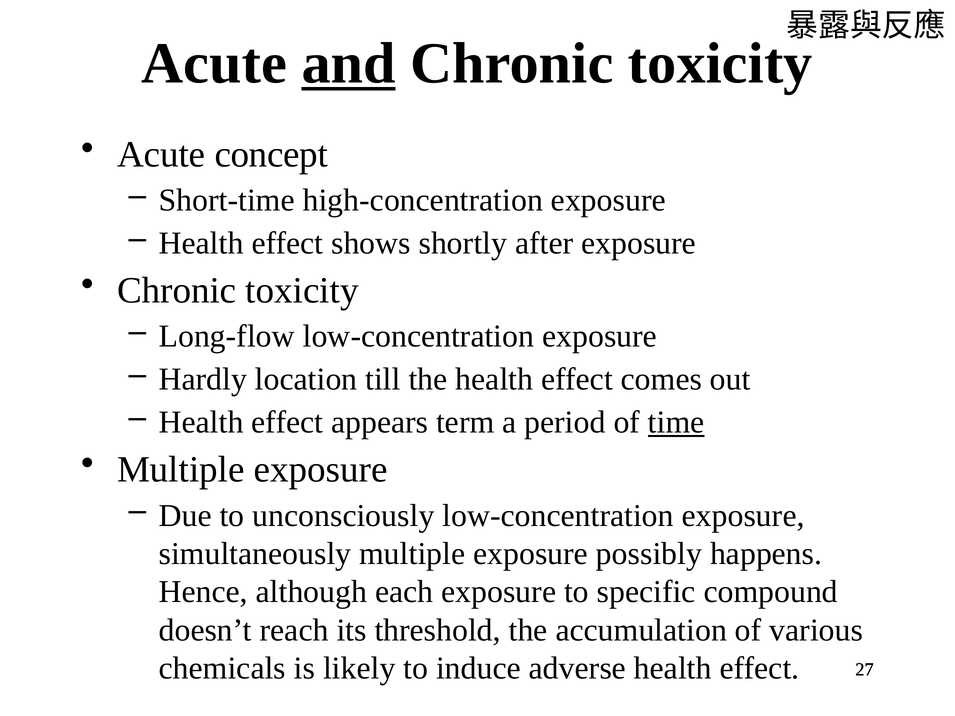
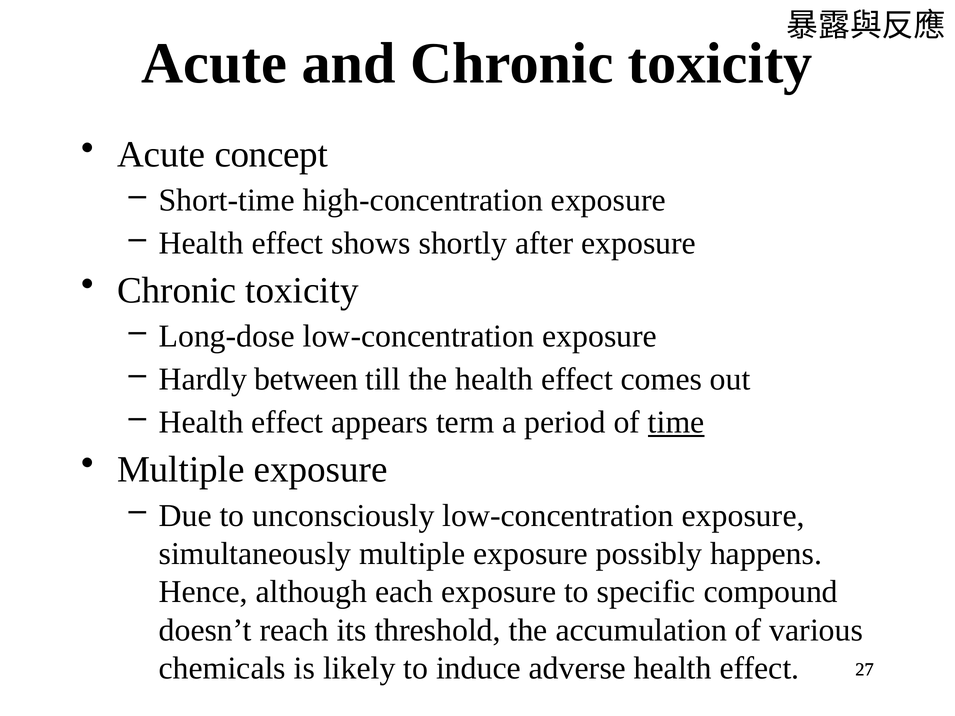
and underline: present -> none (349, 64)
Long-flow: Long-flow -> Long-dose (227, 337)
location: location -> between (306, 380)
